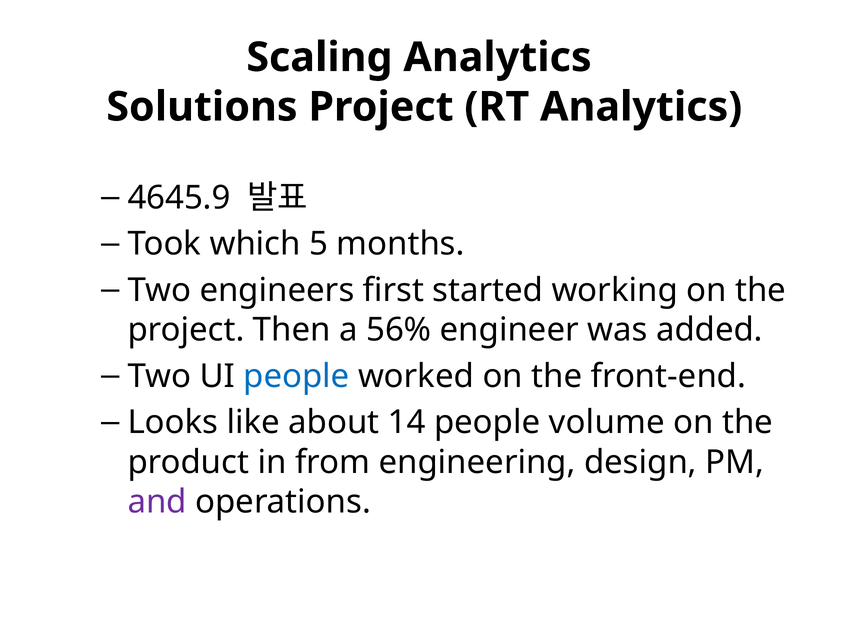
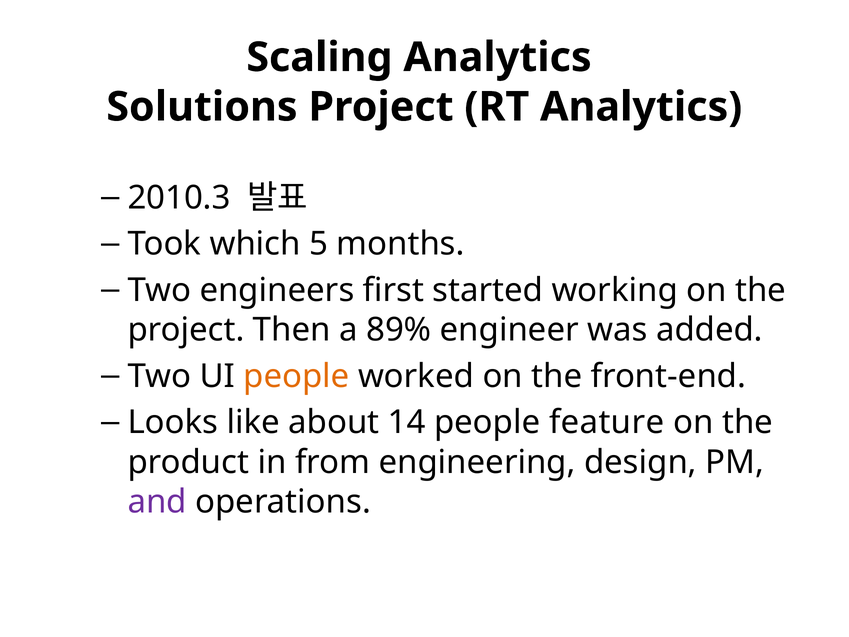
4645.9: 4645.9 -> 2010.3 (179, 198)
56%: 56% -> 89% (399, 330)
people colour: blue -> orange (296, 376)
volume: volume -> feature (607, 422)
